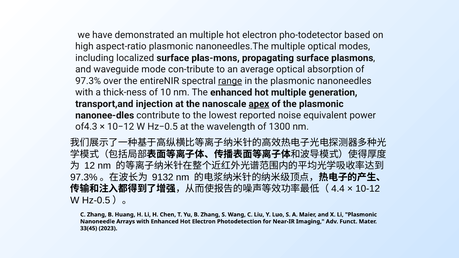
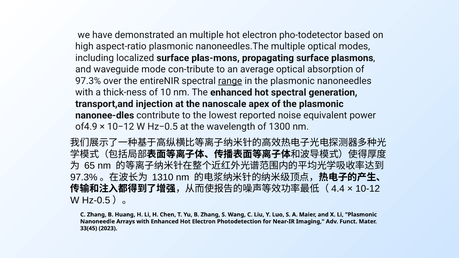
hot multiple: multiple -> spectral (289, 92)
apex underline: present -> none (259, 104)
of4.3: of4.3 -> of4.9 (86, 127)
12: 12 -> 65 (90, 166)
9132: 9132 -> 1310 (163, 177)
